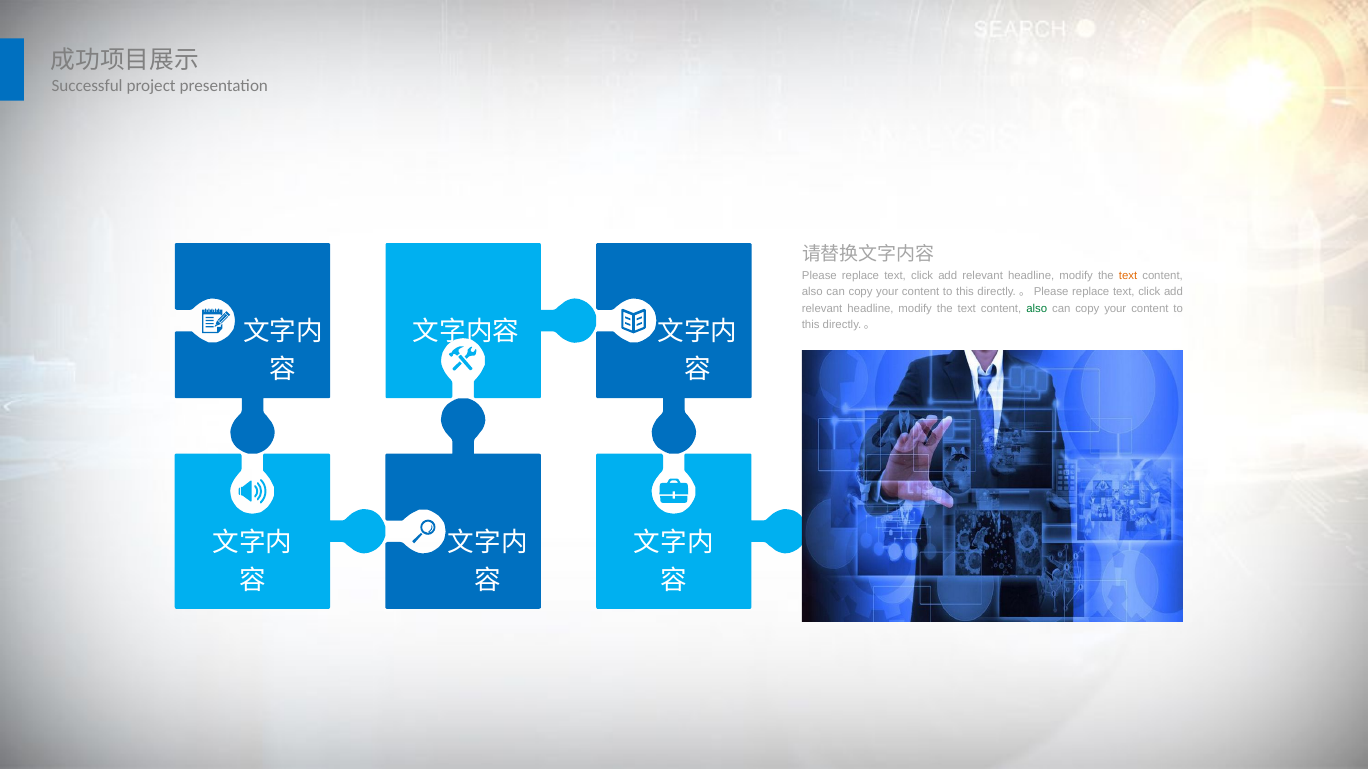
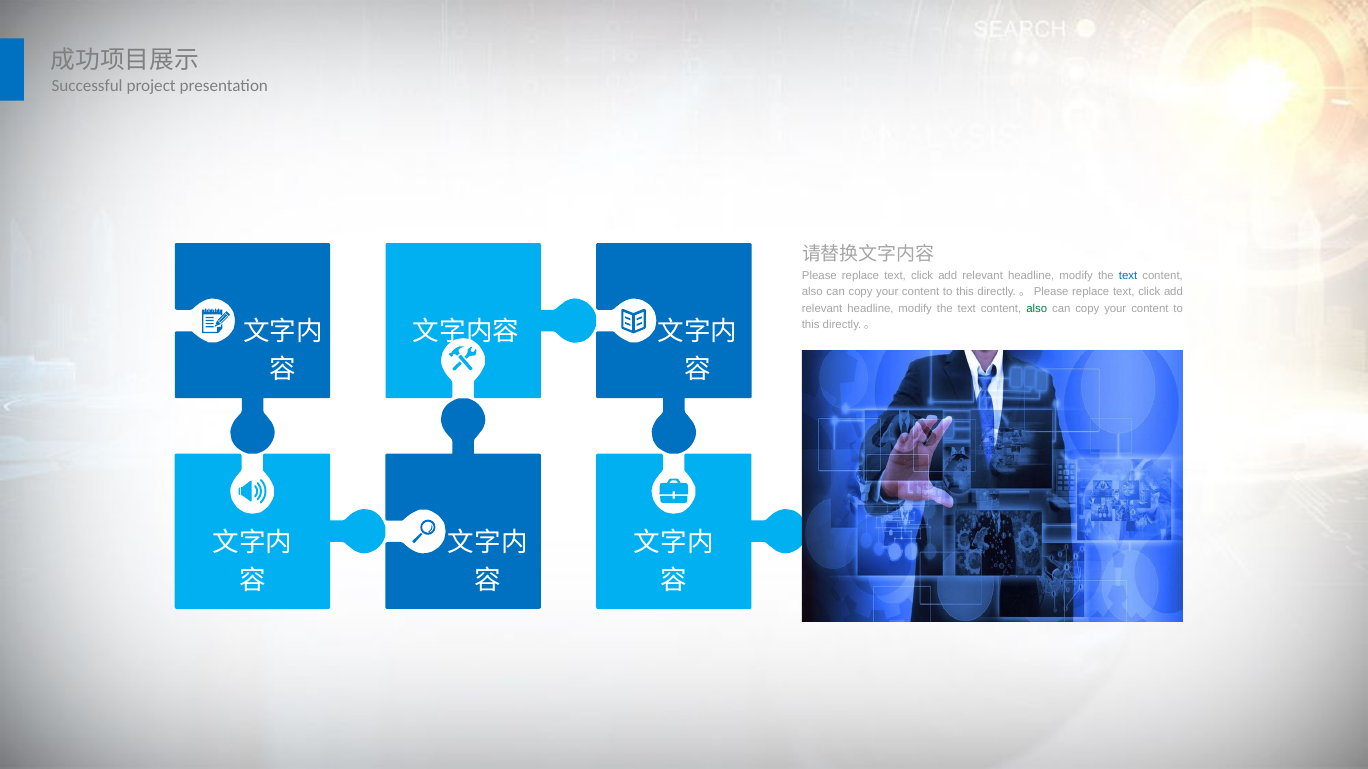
text colour: orange -> blue (1128, 276)
